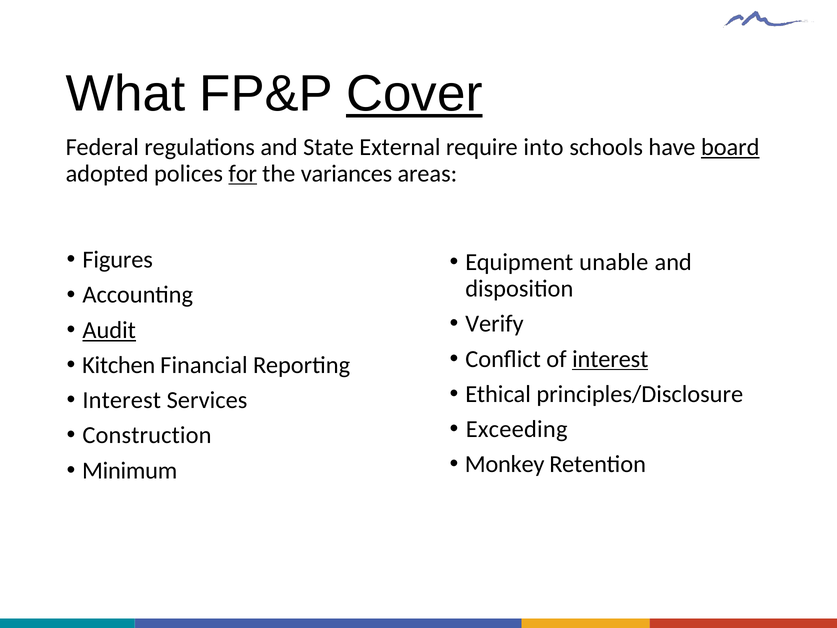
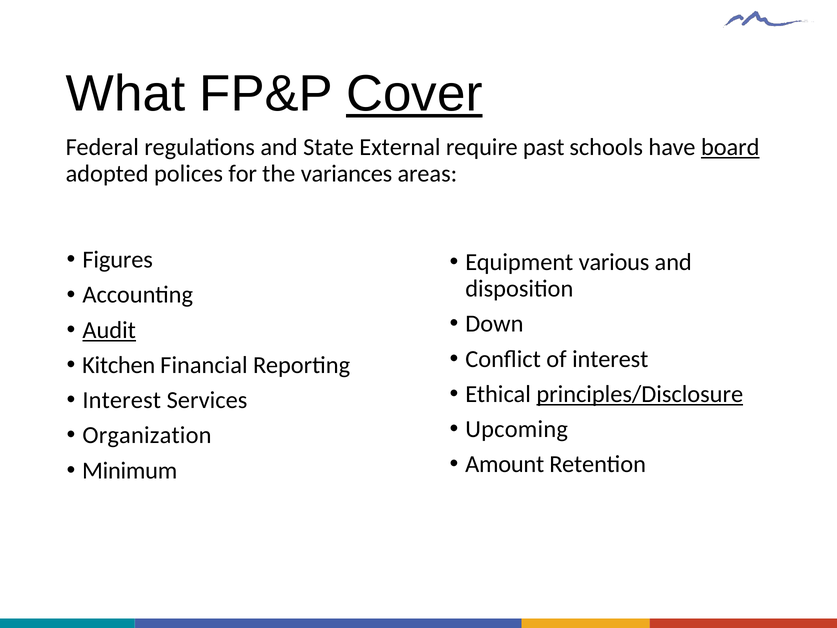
into: into -> past (544, 147)
for underline: present -> none (243, 173)
unable: unable -> various (614, 262)
Verify: Verify -> Down (494, 324)
interest underline: present -> none (610, 359)
principles/Disclosure underline: none -> present (640, 394)
Exceeding: Exceeding -> Upcoming (517, 429)
Construction: Construction -> Organization (147, 435)
Monkey: Monkey -> Amount (505, 464)
